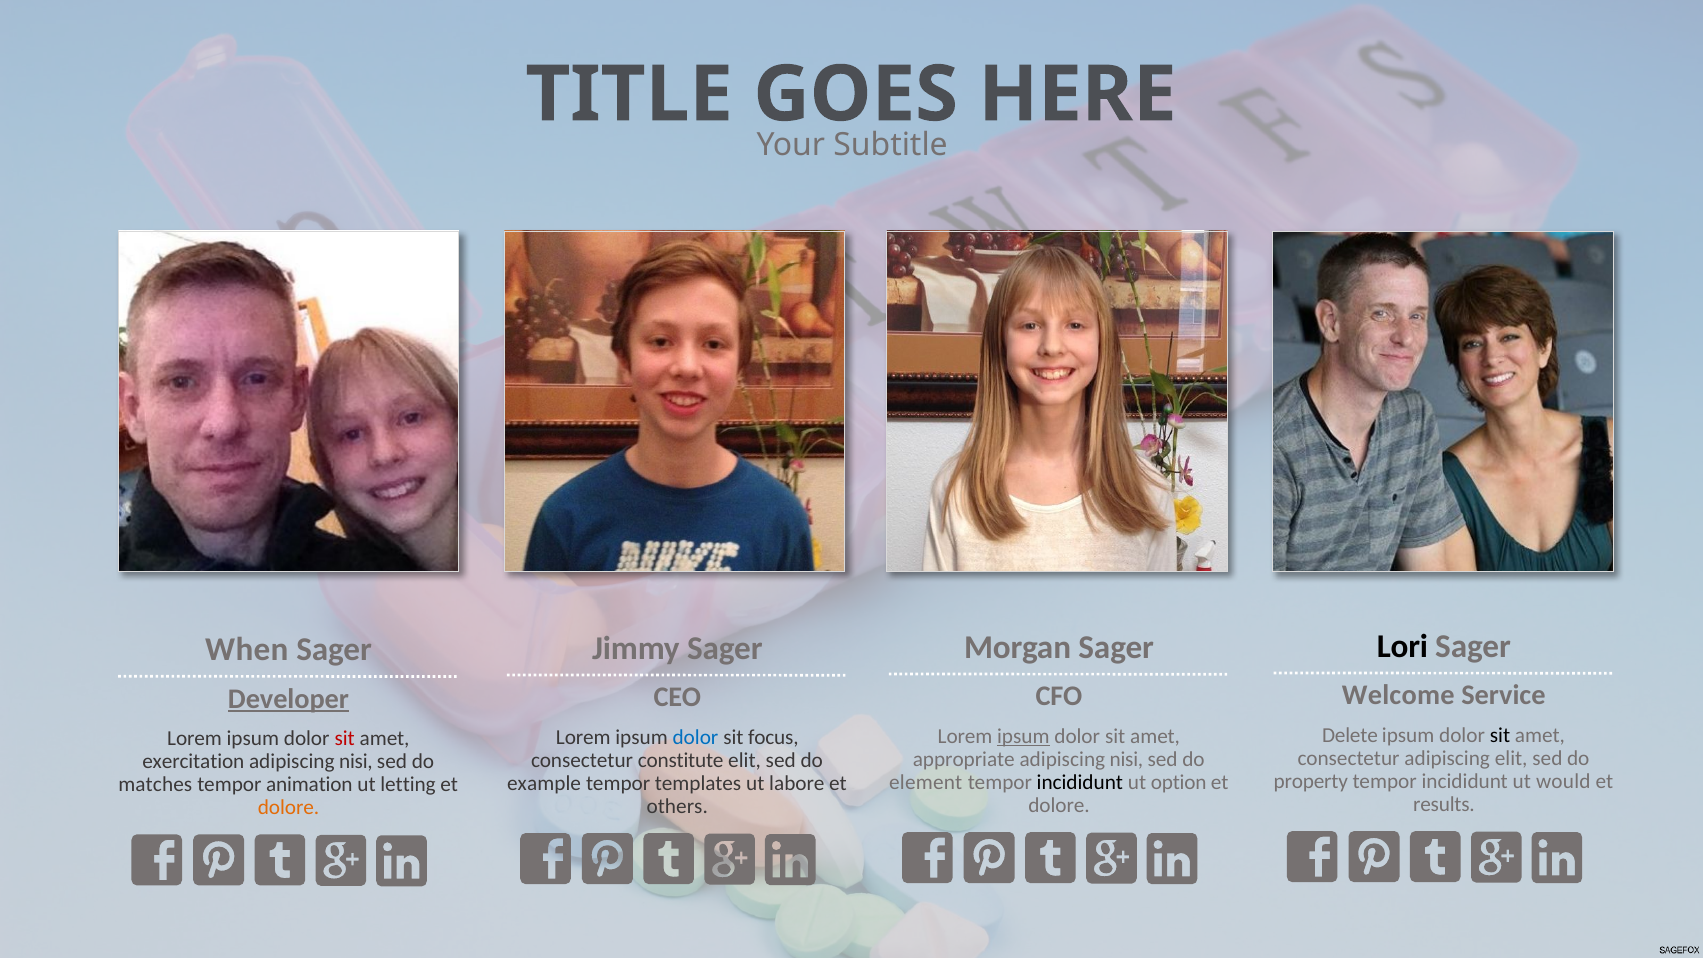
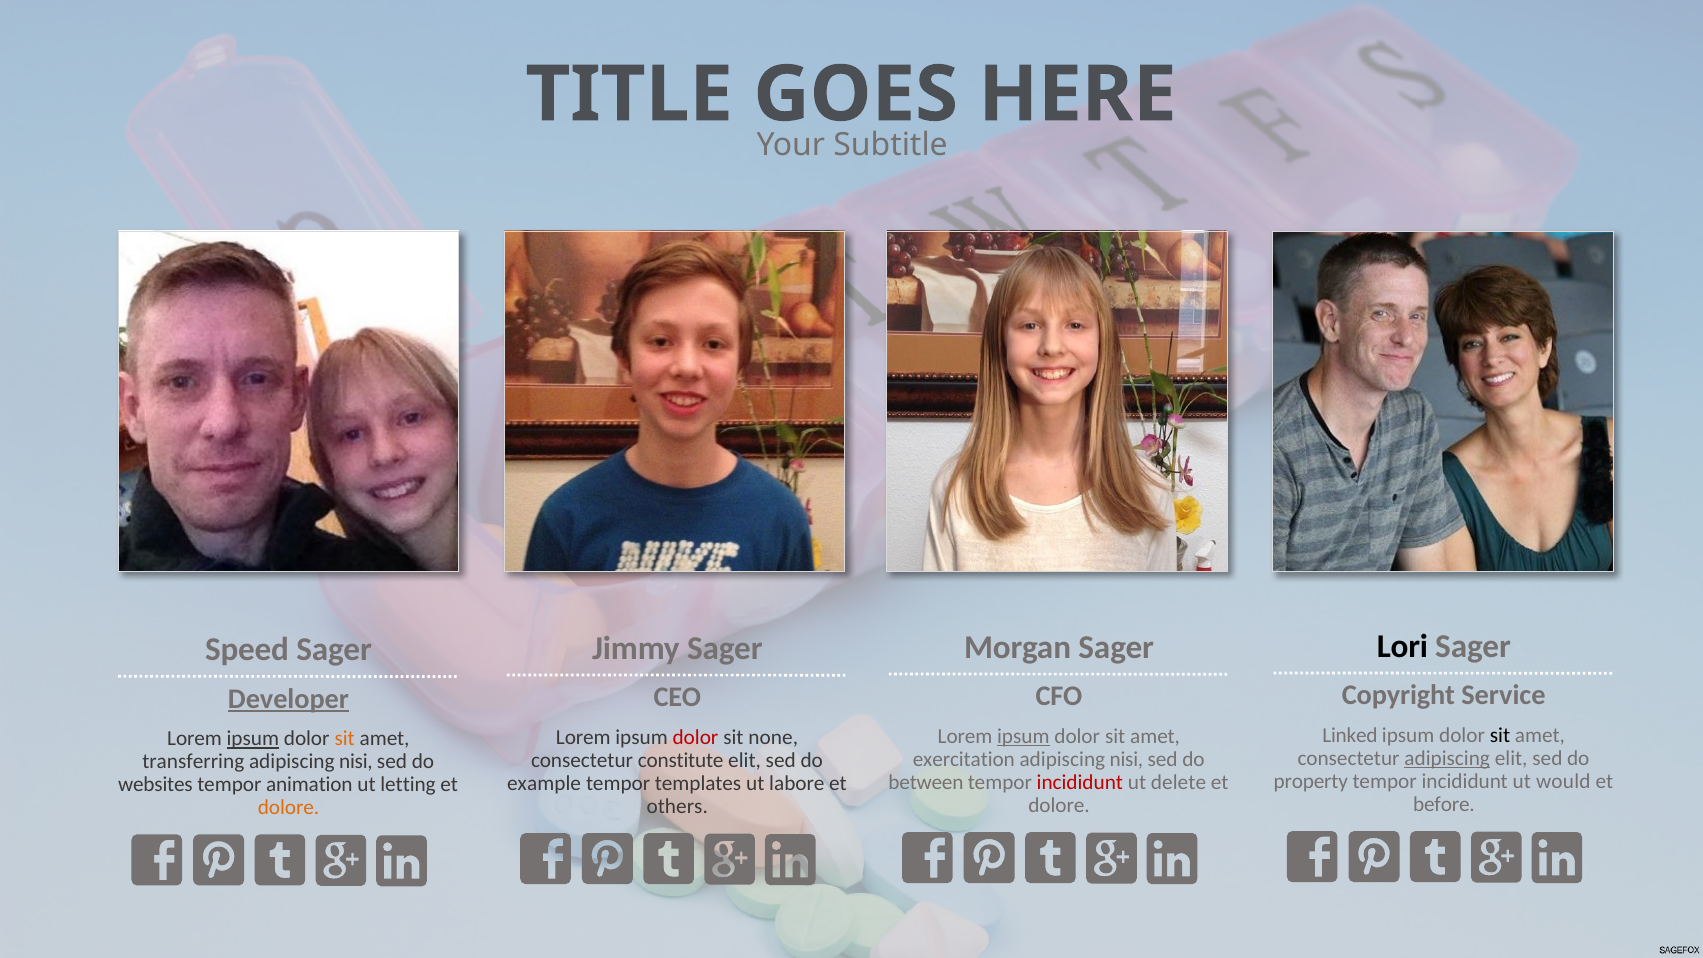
When: When -> Speed (247, 650)
Welcome: Welcome -> Copyright (1398, 696)
Delete: Delete -> Linked (1350, 736)
dolor colour: blue -> red (695, 738)
focus: focus -> none (773, 738)
ipsum underline: none -> present (253, 739)
sit colour: red -> orange (345, 739)
adipiscing underline: none -> present (1447, 759)
appropriate: appropriate -> exercitation (964, 760)
exercitation: exercitation -> transferring (193, 762)
element: element -> between (926, 783)
incididunt colour: black -> red (1080, 783)
option: option -> delete (1179, 783)
matches: matches -> websites (155, 785)
results: results -> before (1444, 805)
